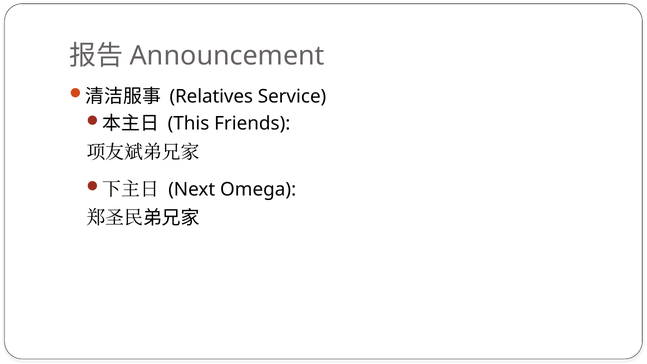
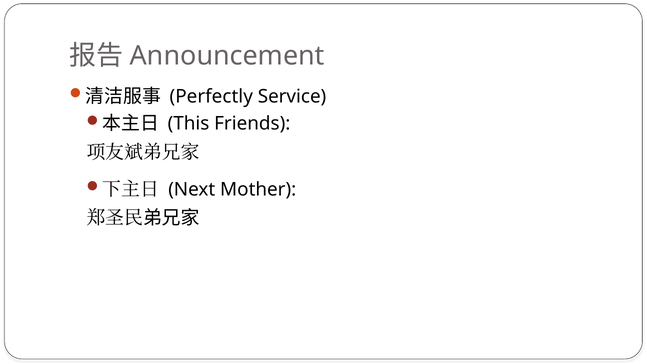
Relatives: Relatives -> Perfectly (211, 96)
Omega: Omega -> Mother (258, 189)
